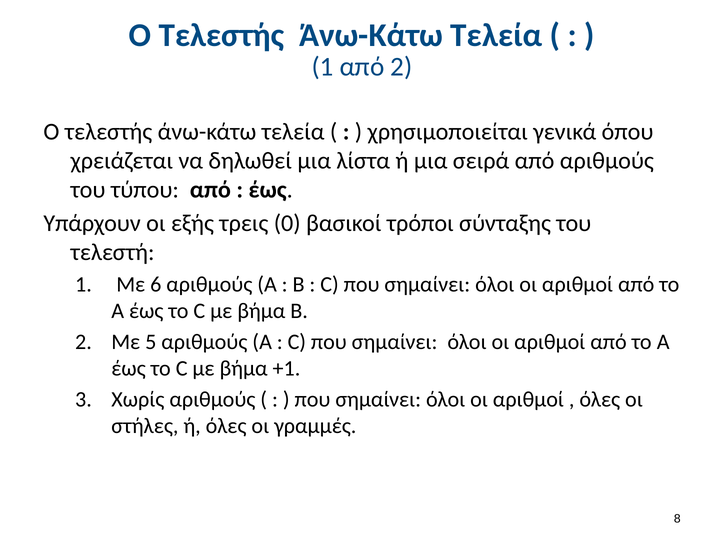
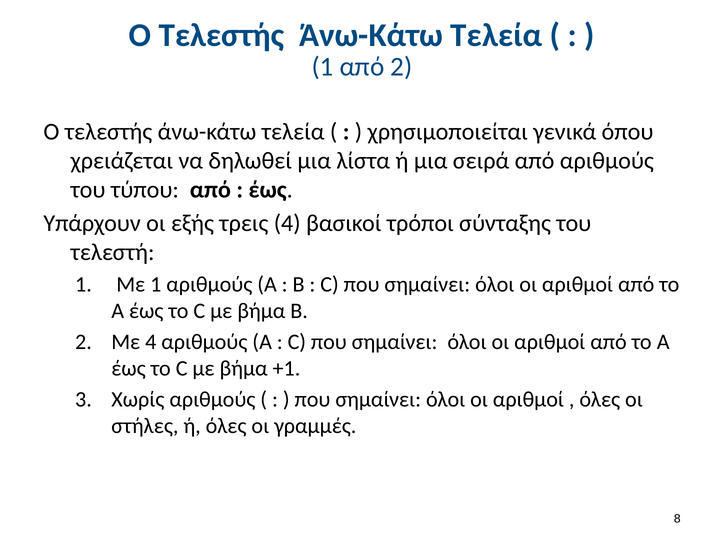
τρεις 0: 0 -> 4 (287, 223)
Με 6: 6 -> 1 (156, 284)
Με 5: 5 -> 4 (151, 342)
